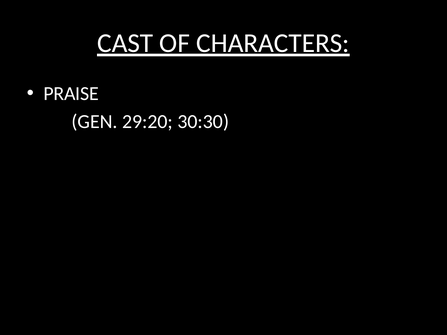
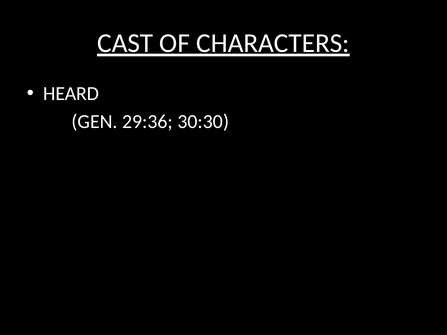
PRAISE: PRAISE -> HEARD (71, 94)
29:20: 29:20 -> 29:36 (147, 122)
